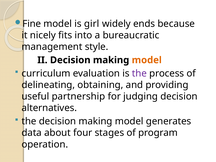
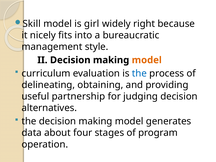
Fine: Fine -> Skill (32, 24)
ends: ends -> right (144, 24)
the colour: purple -> blue (139, 73)
